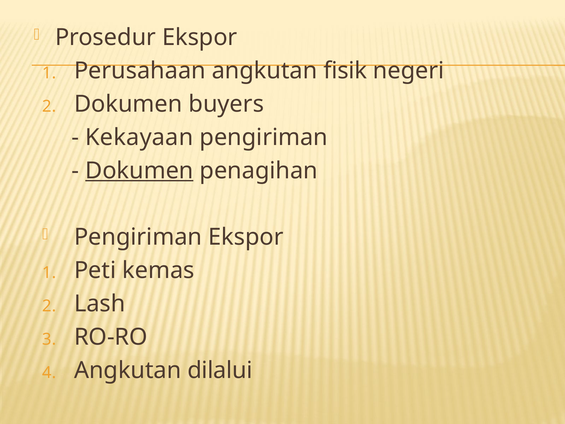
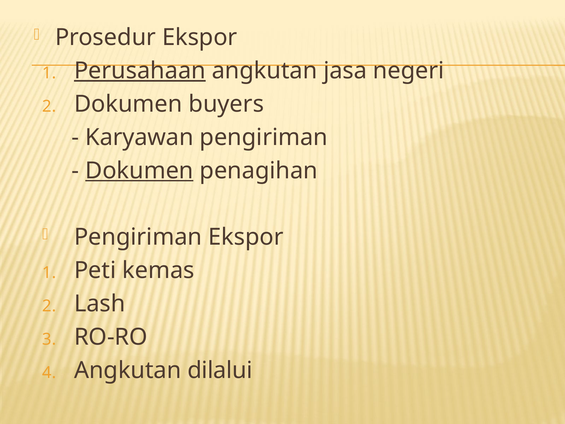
Perusahaan underline: none -> present (140, 71)
fisik: fisik -> jasa (345, 71)
Kekayaan: Kekayaan -> Karyawan (139, 137)
